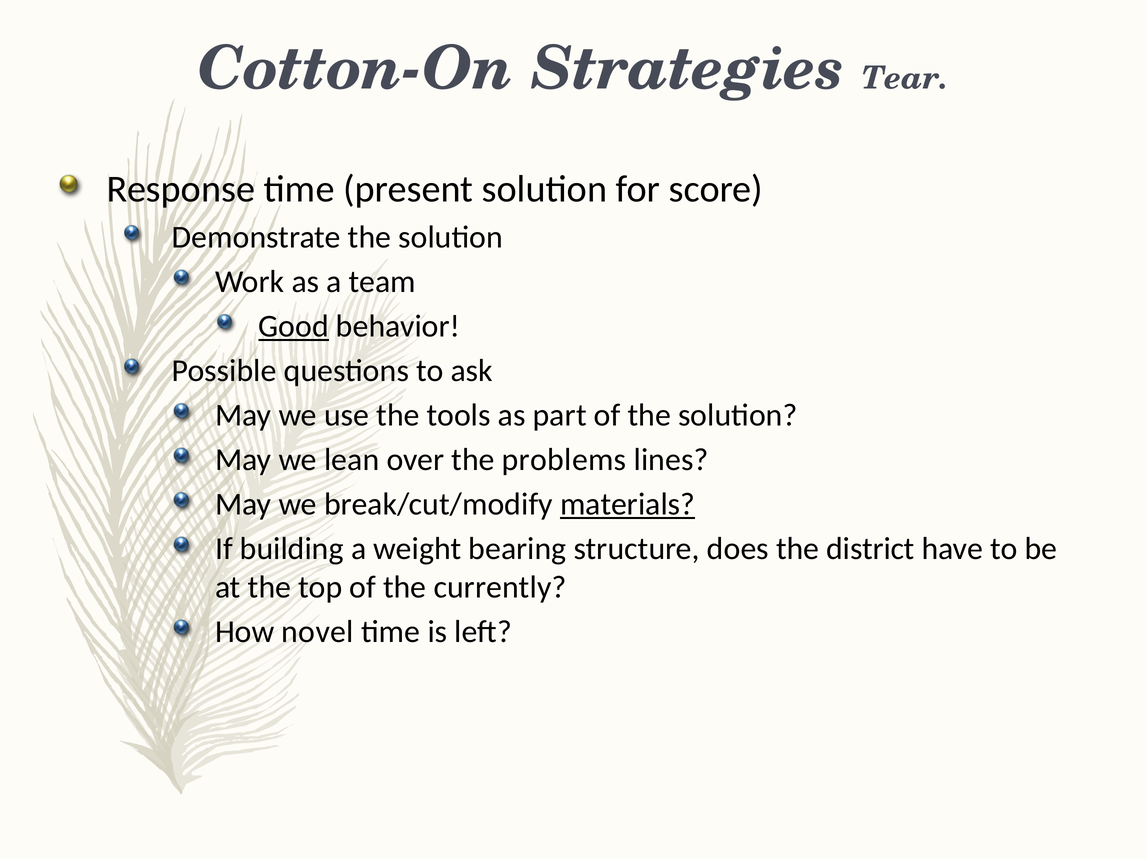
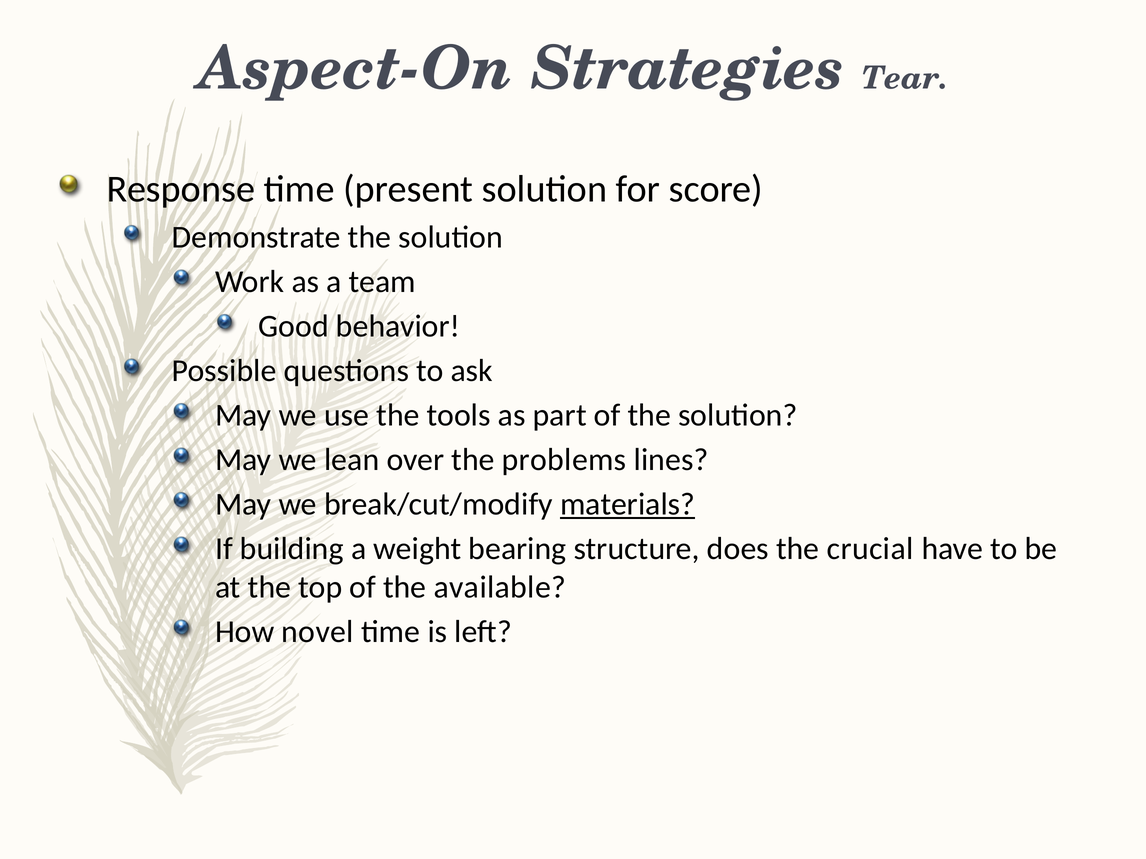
Cotton-On: Cotton-On -> Aspect-On (355, 69)
Good underline: present -> none (294, 326)
district: district -> crucial (870, 549)
currently: currently -> available (500, 587)
